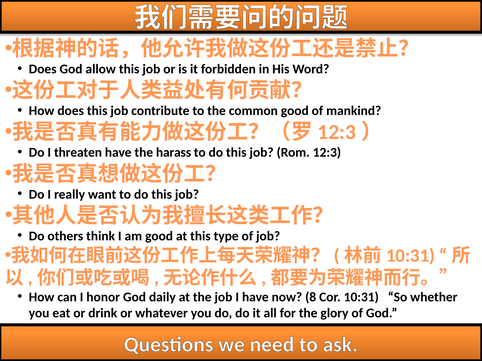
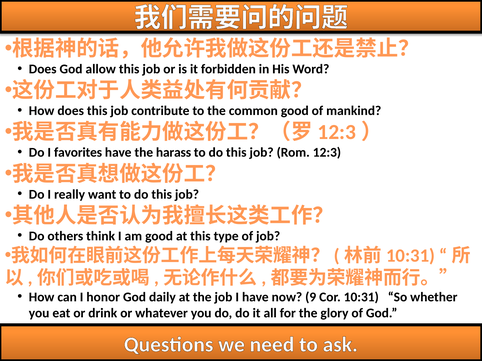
threaten: threaten -> favorites (78, 153)
8: 8 -> 9 (311, 297)
